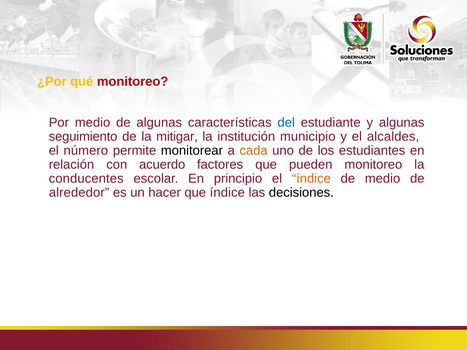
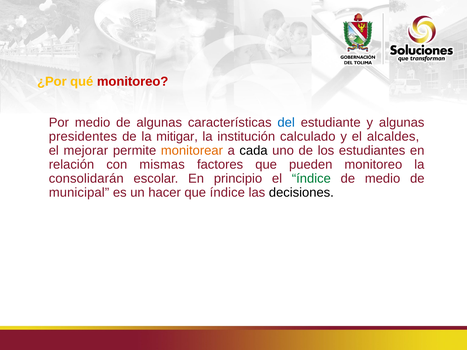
seguimiento: seguimiento -> presidentes (83, 137)
municipio: municipio -> calculado (308, 137)
número: número -> mejorar (86, 151)
monitorear colour: black -> orange (192, 151)
cada colour: orange -> black (254, 151)
acuerdo: acuerdo -> mismas (162, 165)
conducentes: conducentes -> consolidarán (86, 179)
índice colour: orange -> green (311, 179)
alrededor: alrededor -> municipal (79, 193)
